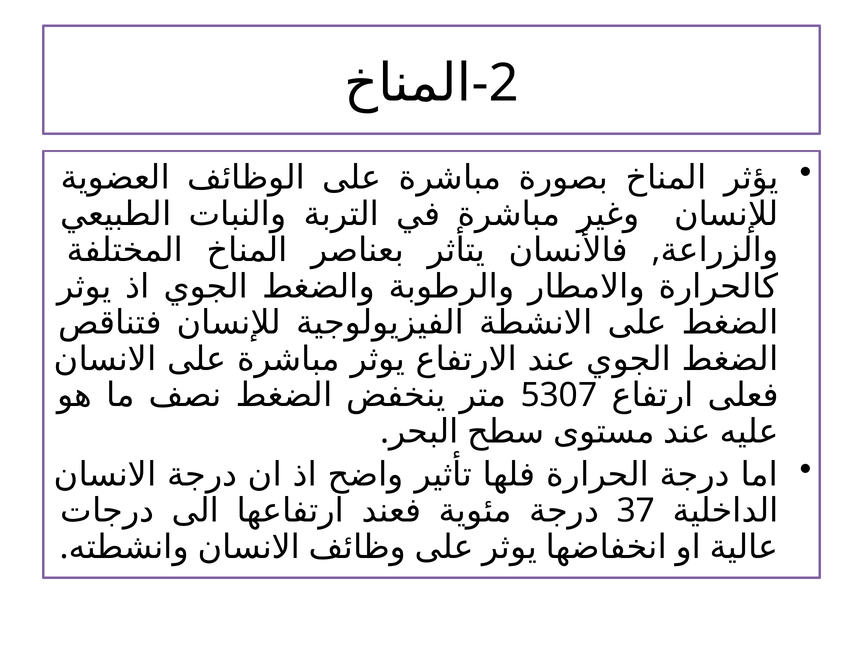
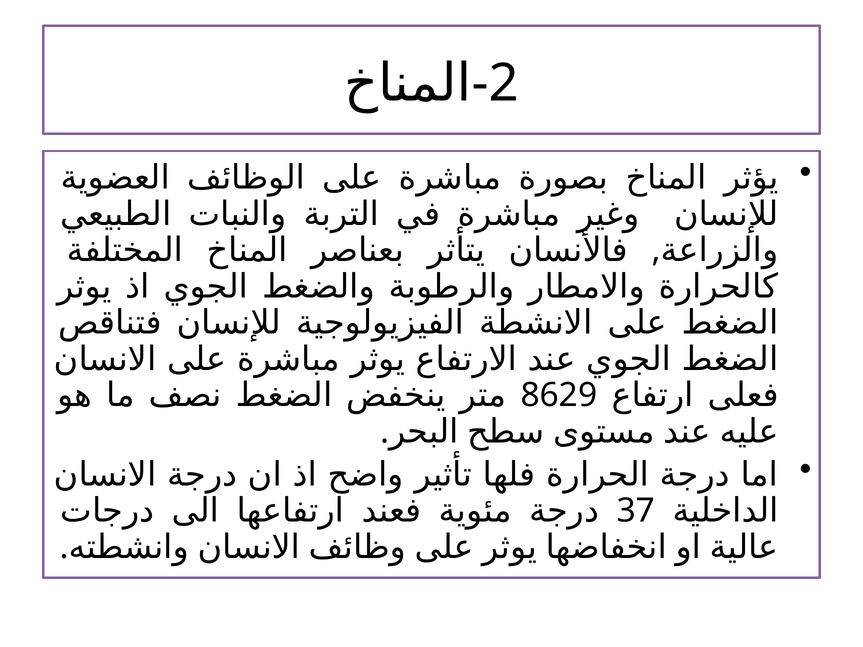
5307: 5307 -> 8629 (559, 395)
